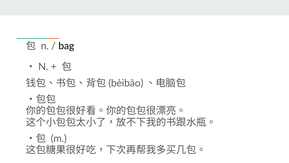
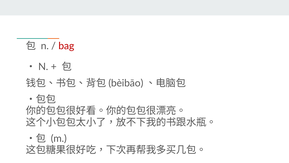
bag colour: black -> red (66, 46)
